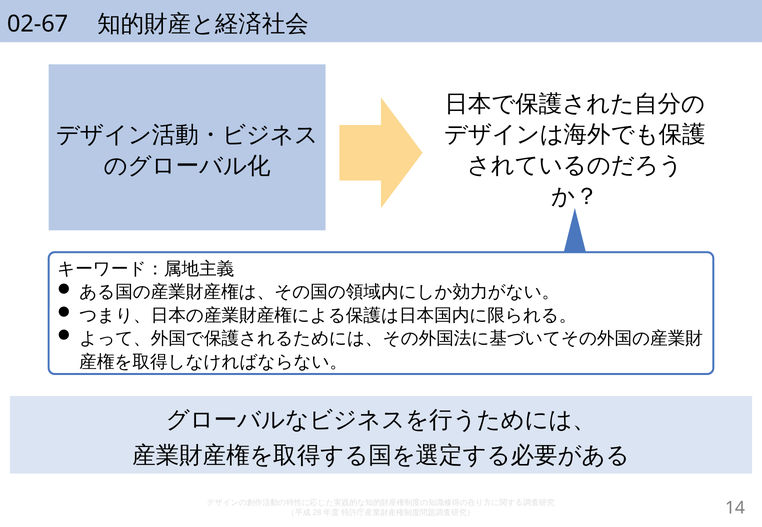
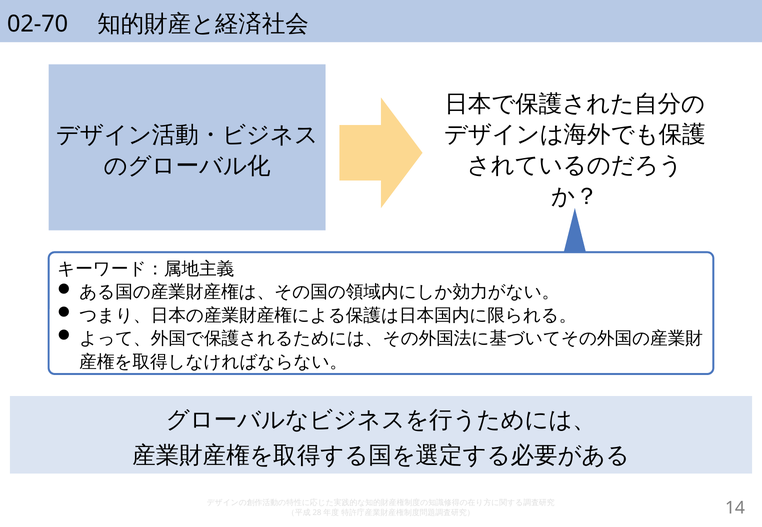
02-67: 02-67 -> 02-70 (38, 24)
